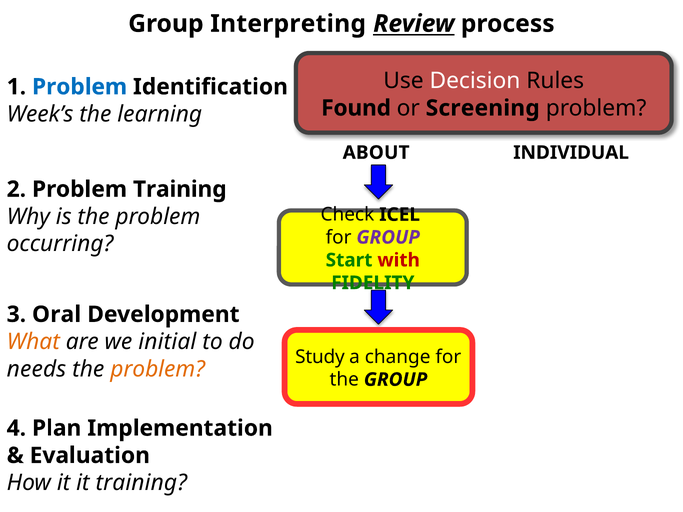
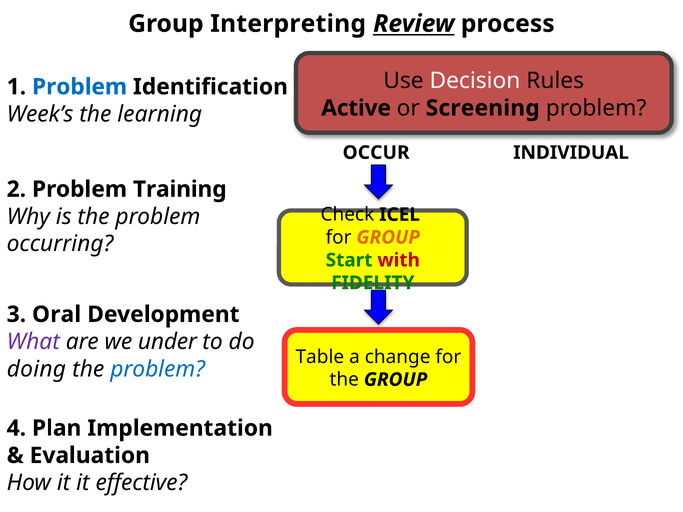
Found: Found -> Active (356, 108)
ABOUT: ABOUT -> OCCUR (376, 153)
GROUP colour: purple -> orange (388, 237)
What colour: orange -> purple (33, 342)
initial: initial -> under (168, 342)
Study: Study -> Table (320, 357)
needs: needs -> doing (36, 369)
problem colour: orange -> blue (158, 369)
it training: training -> effective (141, 483)
